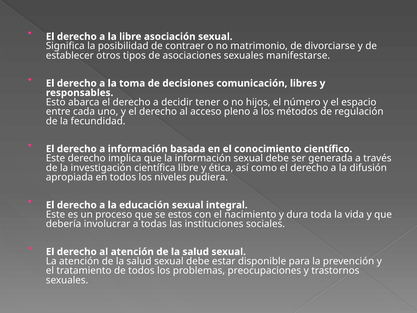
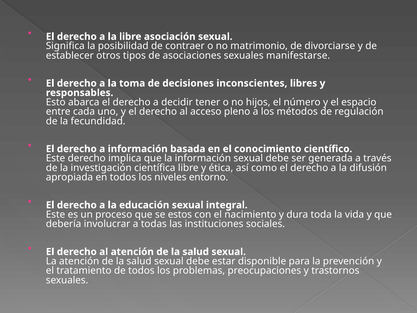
comunicación: comunicación -> inconscientes (252, 83)
pudiera: pudiera -> entorno (209, 177)
